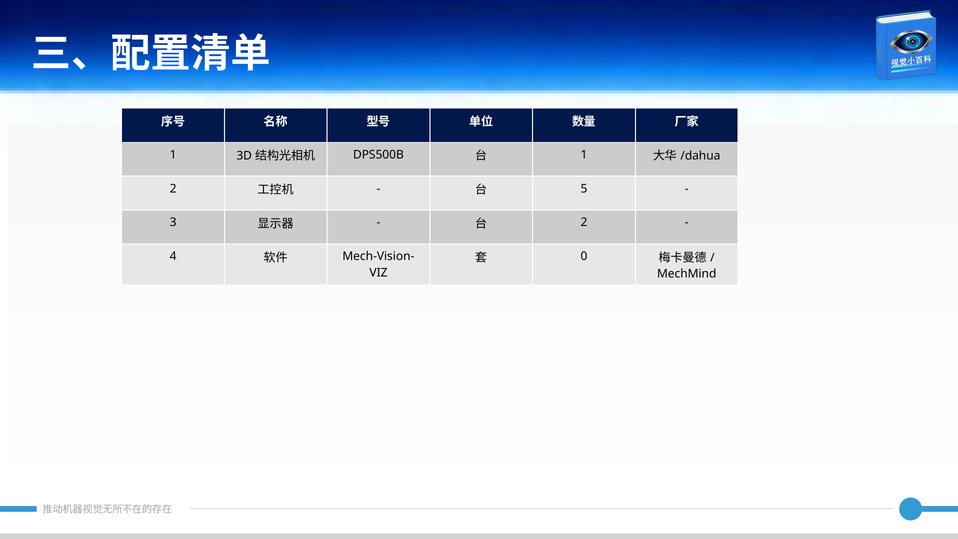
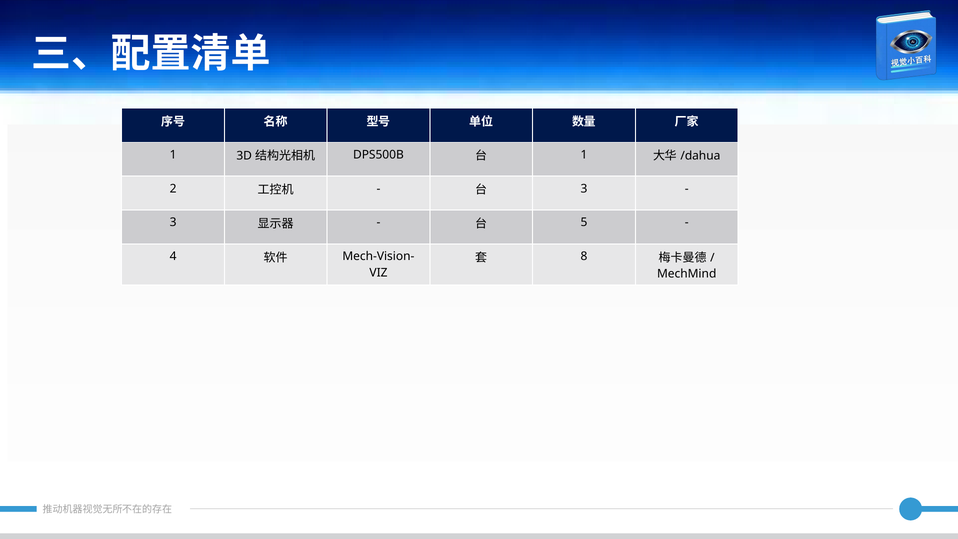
5: 5 -> 3 (584, 189)
2: 2 -> 5 (584, 222)
0: 0 -> 8 (584, 256)
